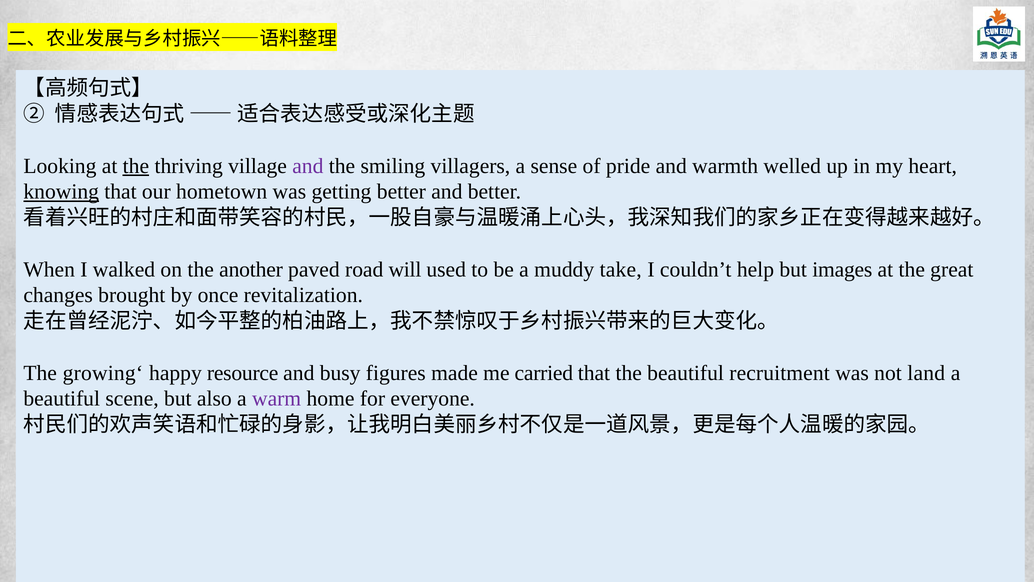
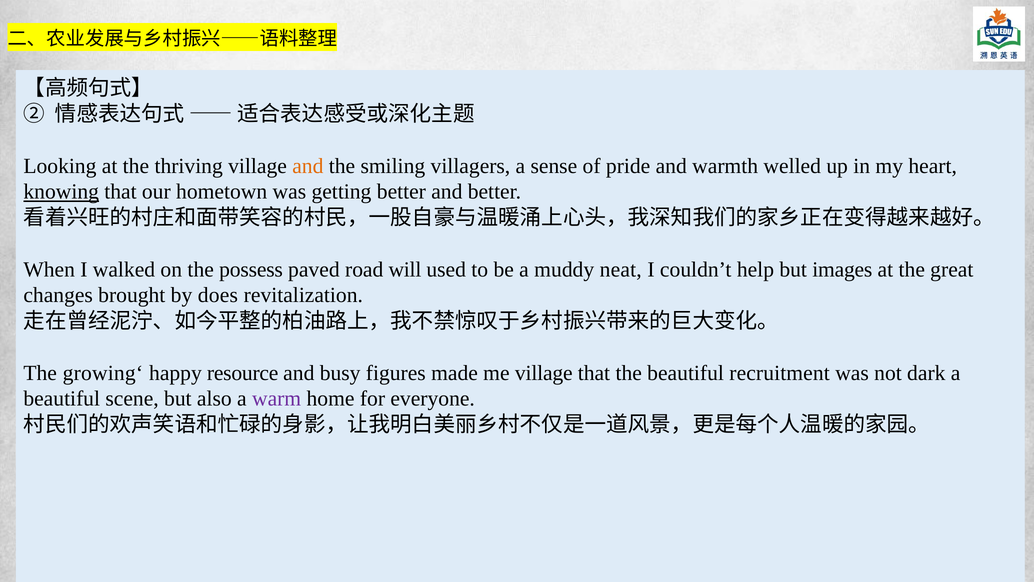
the underline: present -> none (136, 166)
and colour: purple -> orange (308, 166)
another: another -> possess (251, 269)
take: take -> neat (621, 269)
once: once -> does (218, 295)
me carried: carried -> village (544, 373)
land: land -> dark (926, 373)
